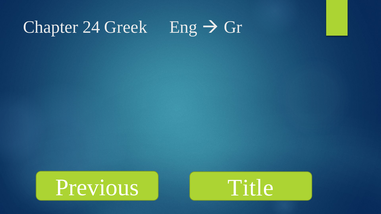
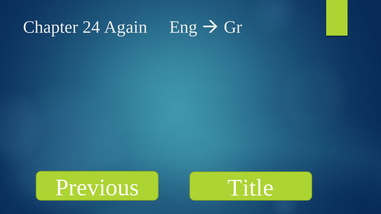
Greek: Greek -> Again (126, 27)
